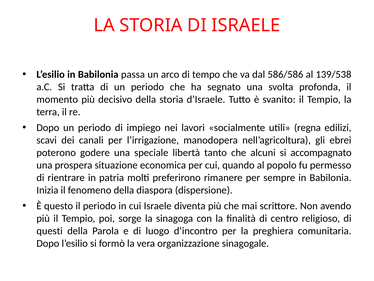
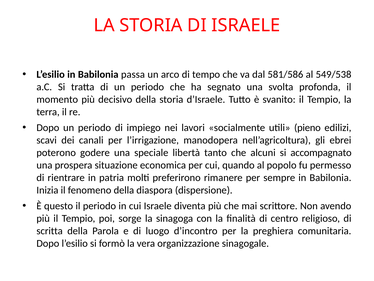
586/586: 586/586 -> 581/586 (285, 74)
139/538: 139/538 -> 549/538 (334, 74)
regna: regna -> pieno (307, 127)
questi: questi -> scritta (50, 231)
